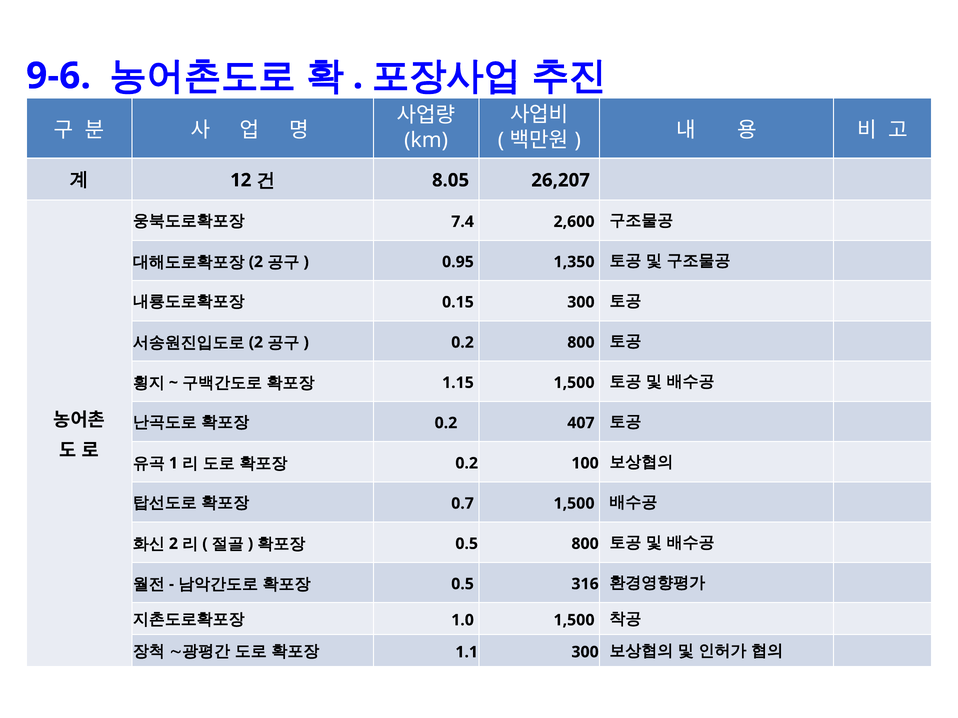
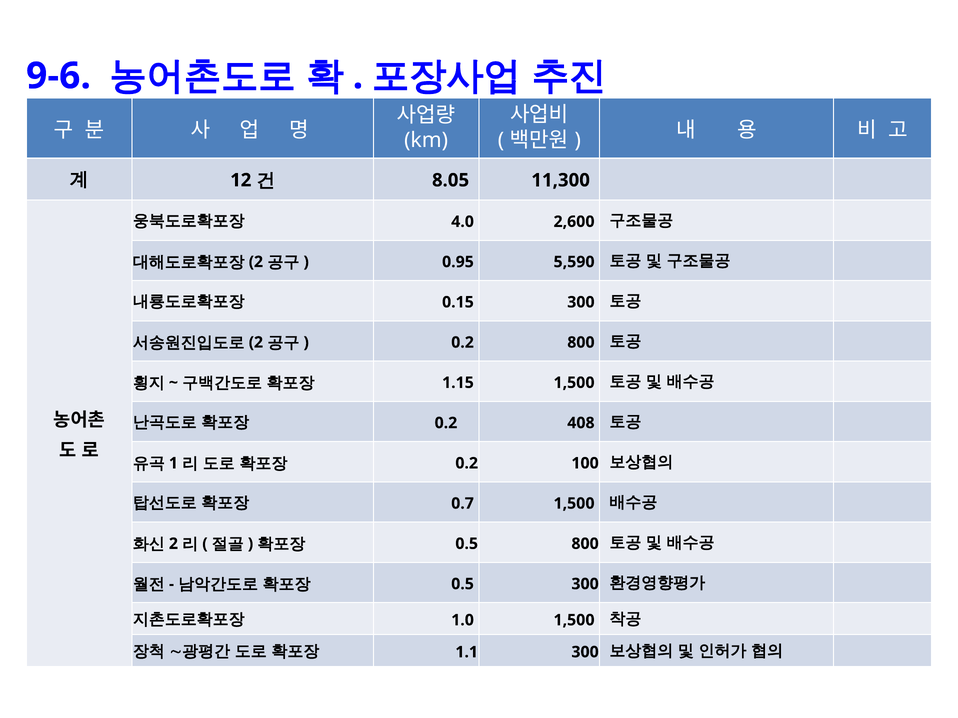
26,207: 26,207 -> 11,300 (561, 180)
7.4: 7.4 -> 4.0 (463, 222)
1,350: 1,350 -> 5,590 (574, 262)
407: 407 -> 408 (581, 423)
0.5 316: 316 -> 300 (585, 584)
